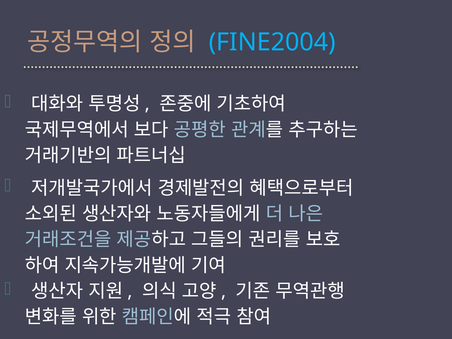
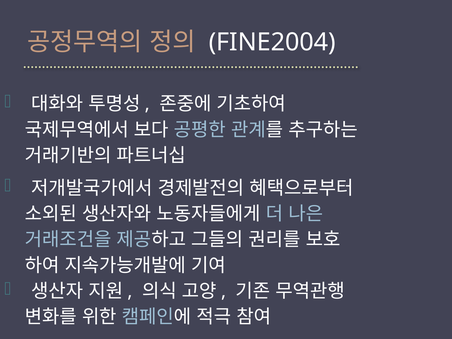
FINE2004 colour: light blue -> white (272, 42)
